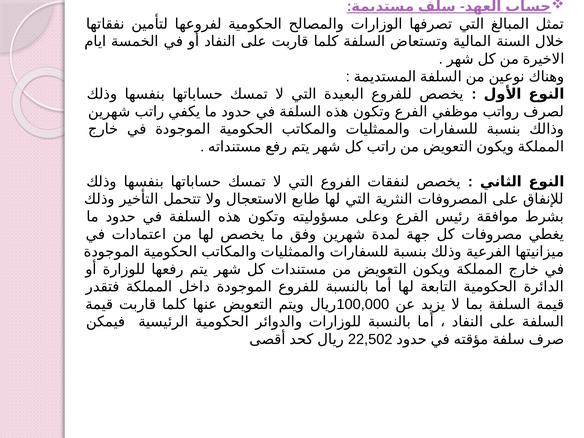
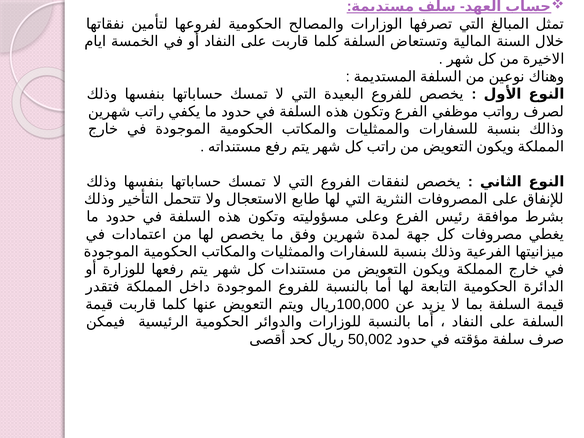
22,502: 22,502 -> 50,002 (370, 339)
